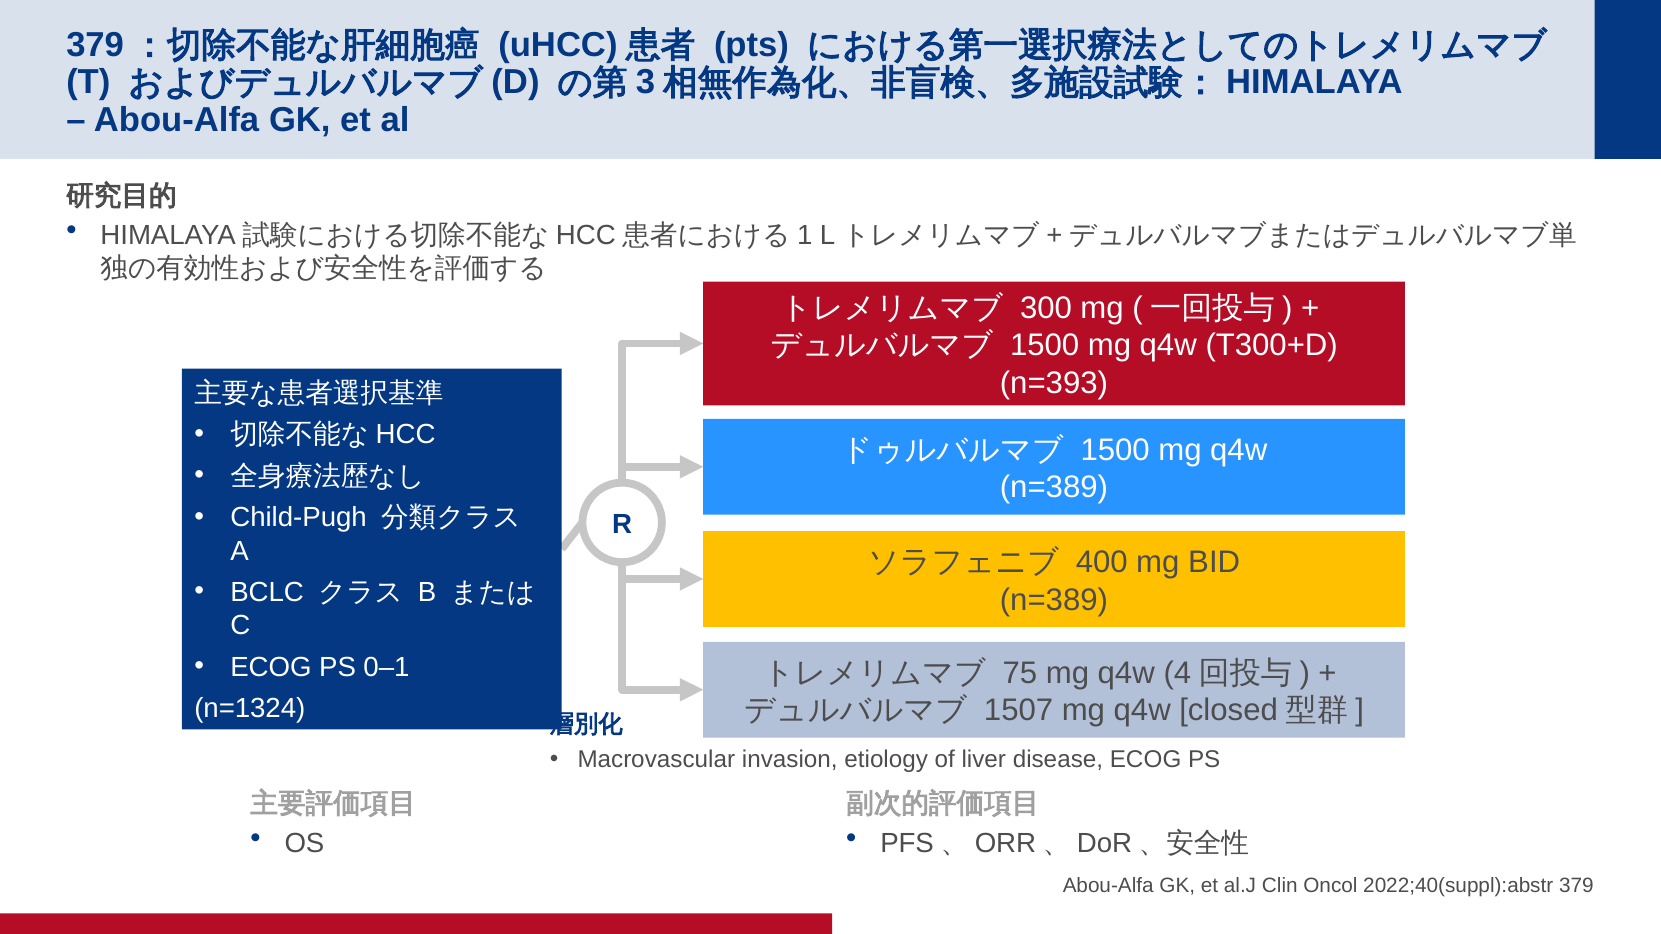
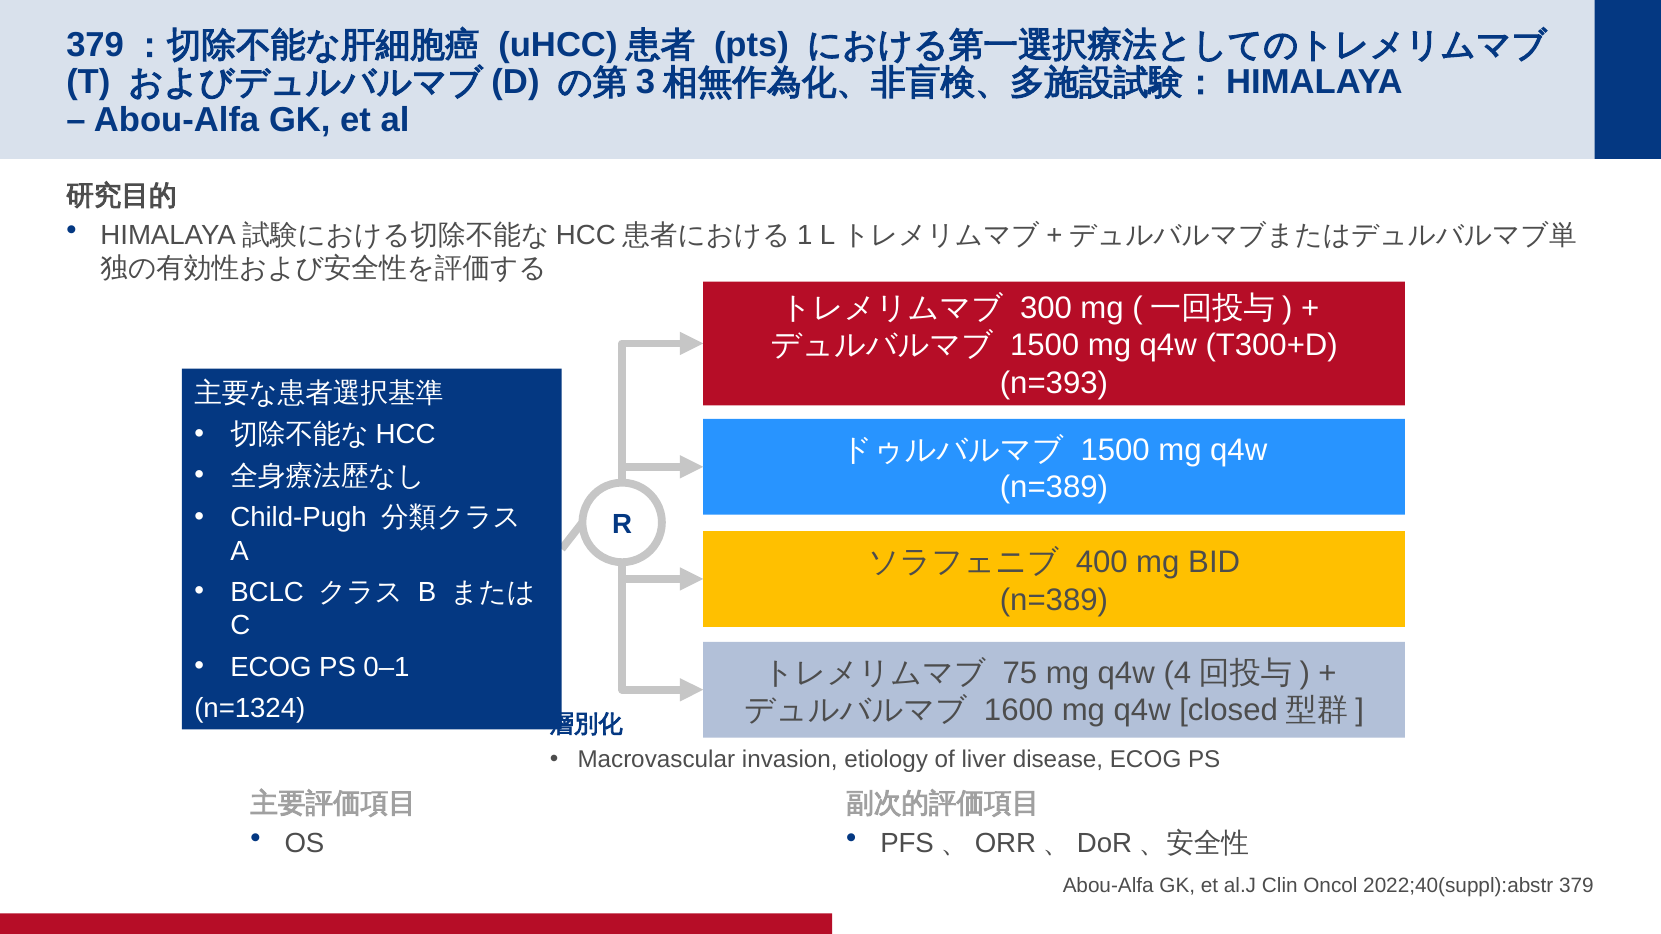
1507: 1507 -> 1600 (1019, 711)
